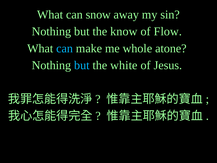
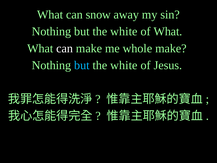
know: know -> white (124, 31)
of Flow: Flow -> What (168, 31)
can colour: light blue -> white (65, 48)
whole atone: atone -> make (171, 48)
